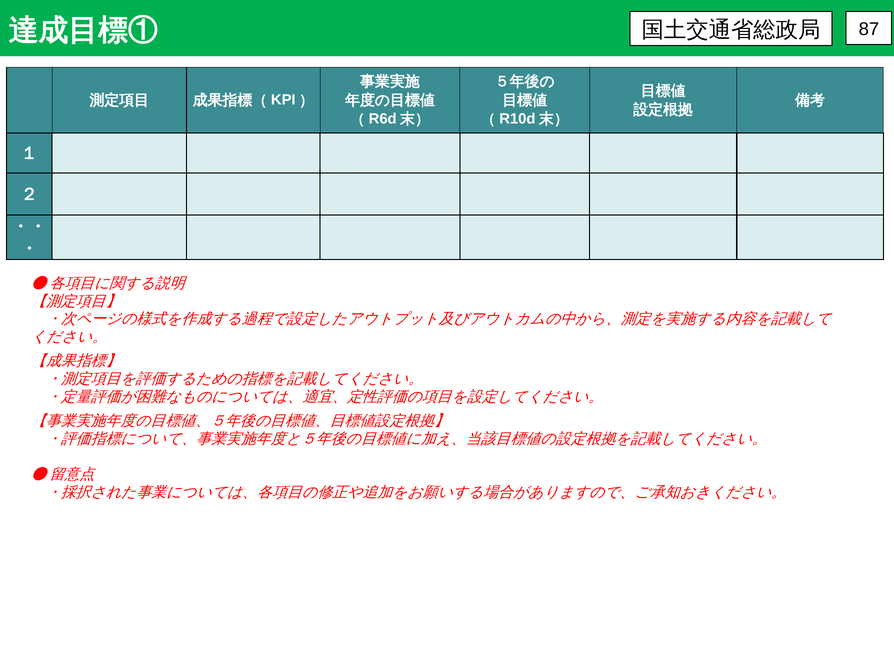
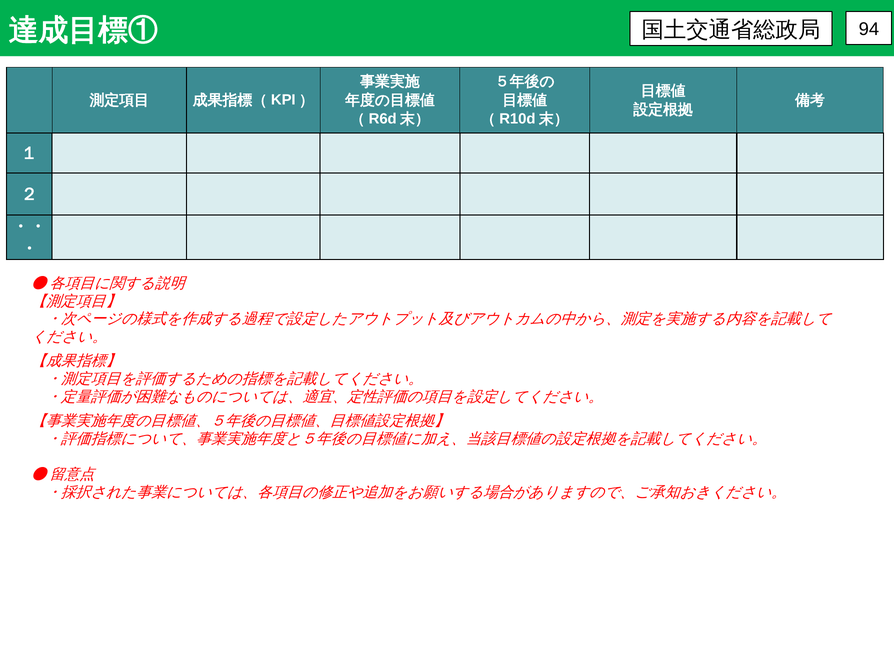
87: 87 -> 94 (869, 29)
